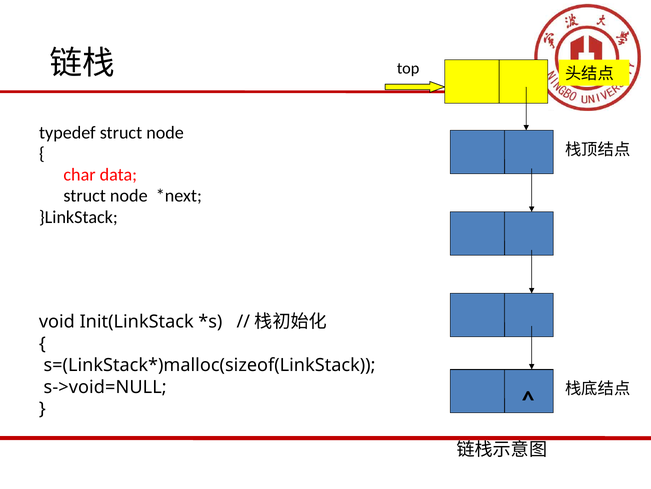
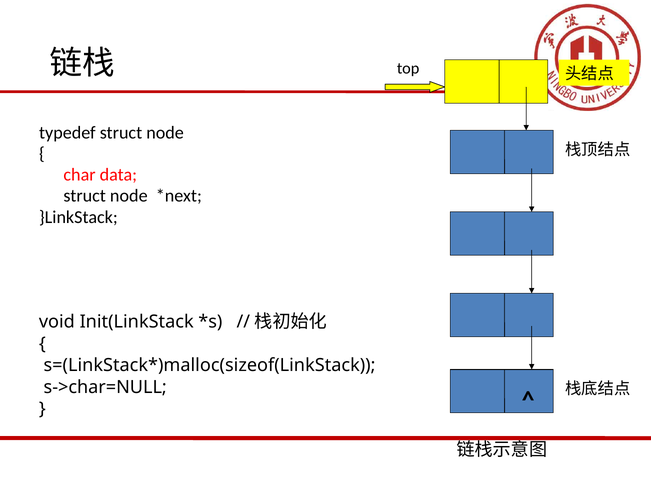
s->void=NULL: s->void=NULL -> s->char=NULL (105, 386)
